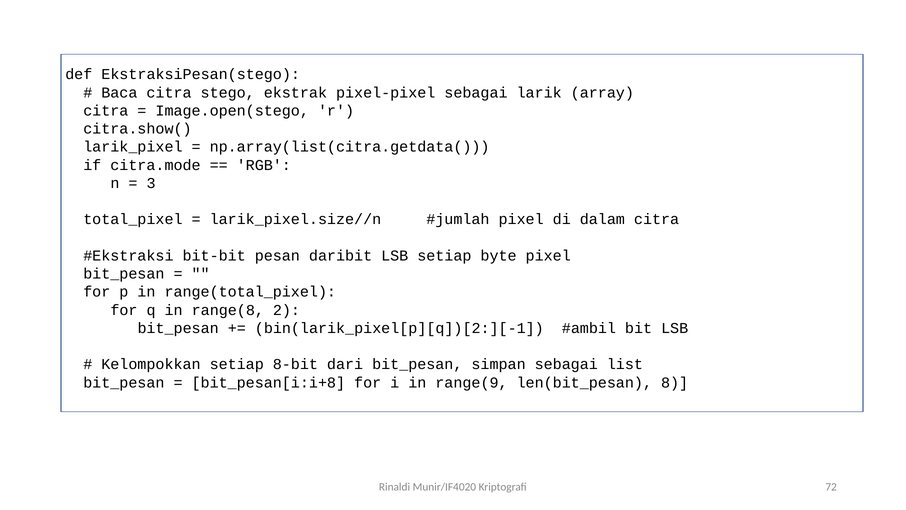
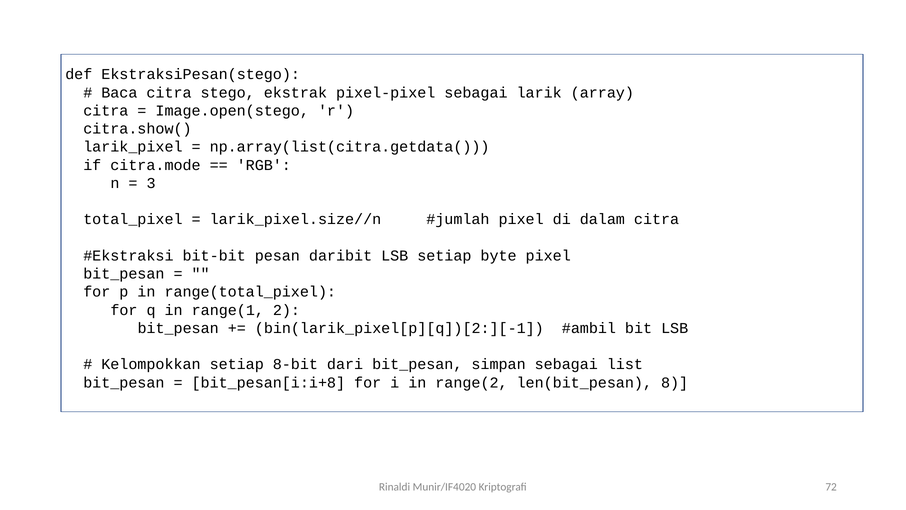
range(8: range(8 -> range(1 (228, 310)
range(9: range(9 -> range(2 (471, 382)
